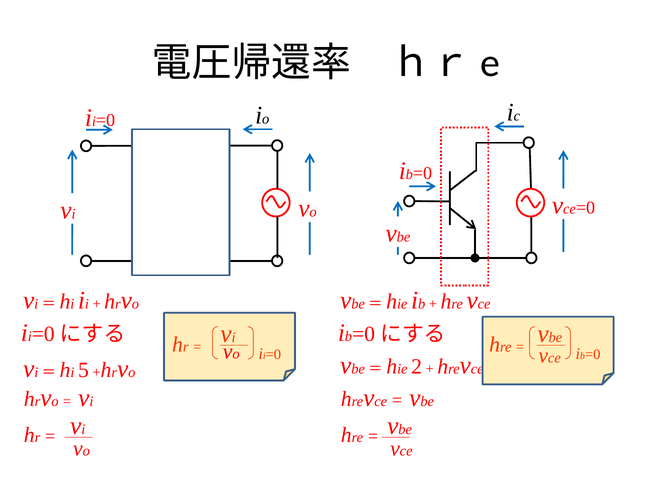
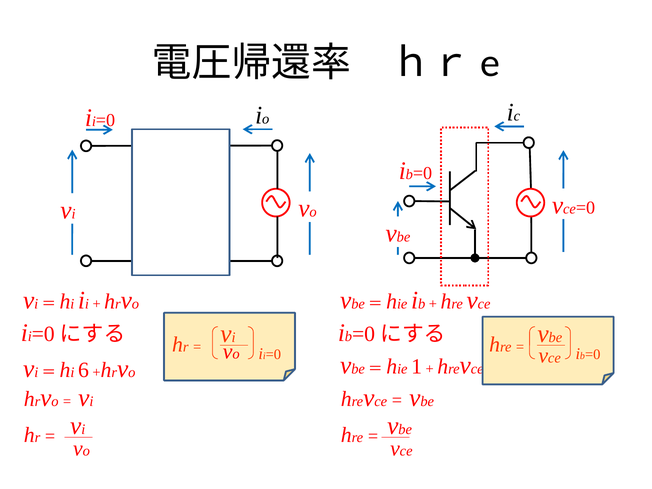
2: 2 -> 1 (417, 366)
5: 5 -> 6 (83, 370)
